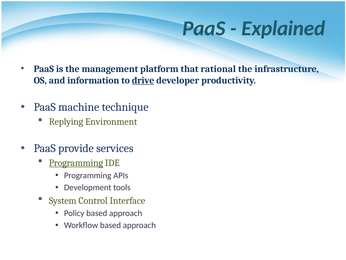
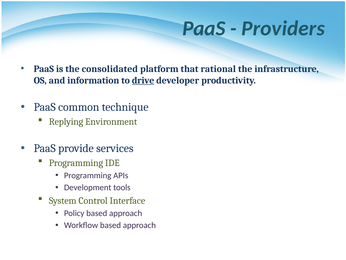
Explained: Explained -> Providers (283, 28)
management: management -> consolidated (110, 69)
machine: machine -> common (79, 107)
Programming underline: present -> none (76, 163)
